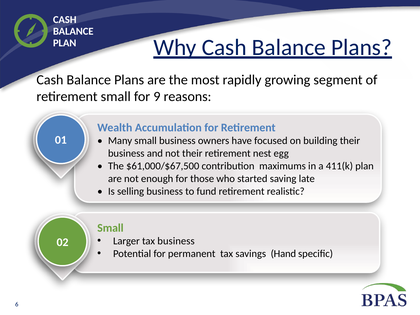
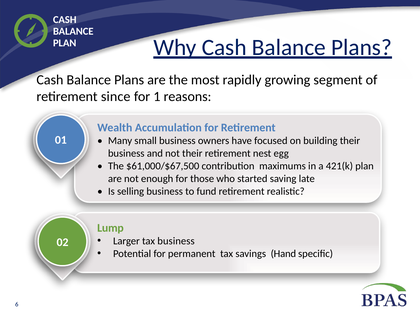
retirement small: small -> since (116, 97)
9: 9 -> 1 (157, 97)
411(k: 411(k -> 421(k (339, 166)
Small: Small -> Lump (110, 228)
